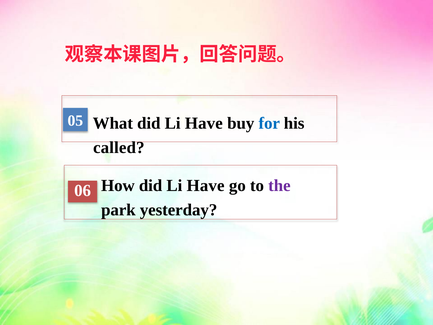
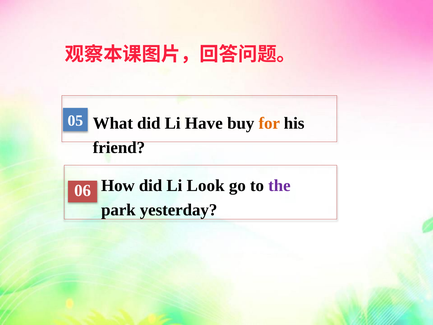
for colour: blue -> orange (269, 123)
called: called -> friend (119, 147)
How did Li Have: Have -> Look (206, 185)
